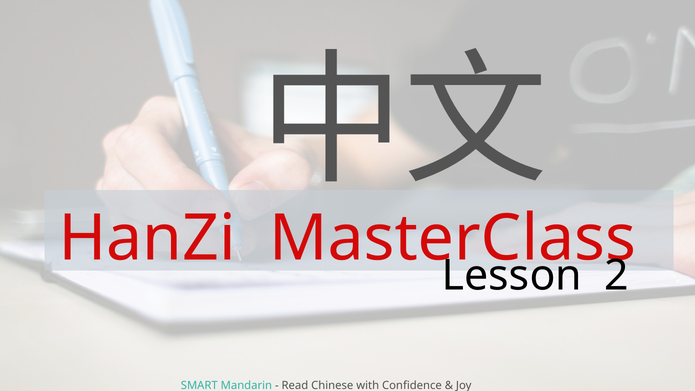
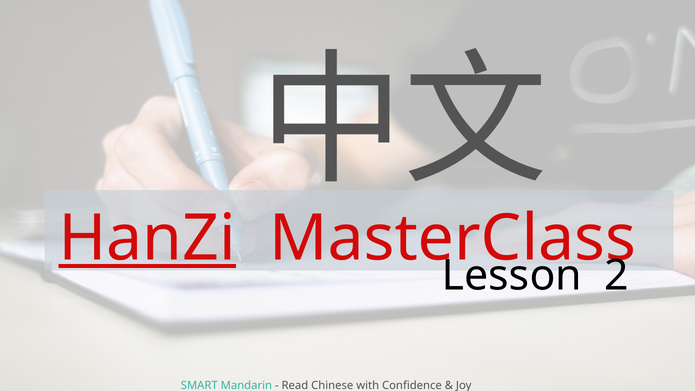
HanZi underline: none -> present (147, 238)
